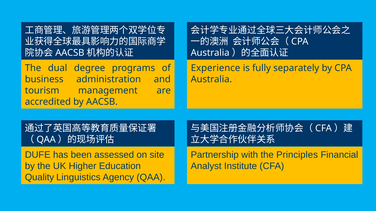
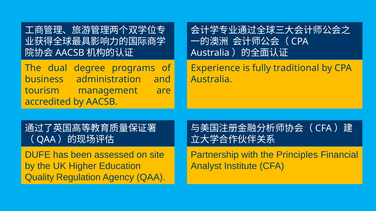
separately: separately -> traditional (296, 68)
Linguistics: Linguistics -> Regulation (78, 178)
